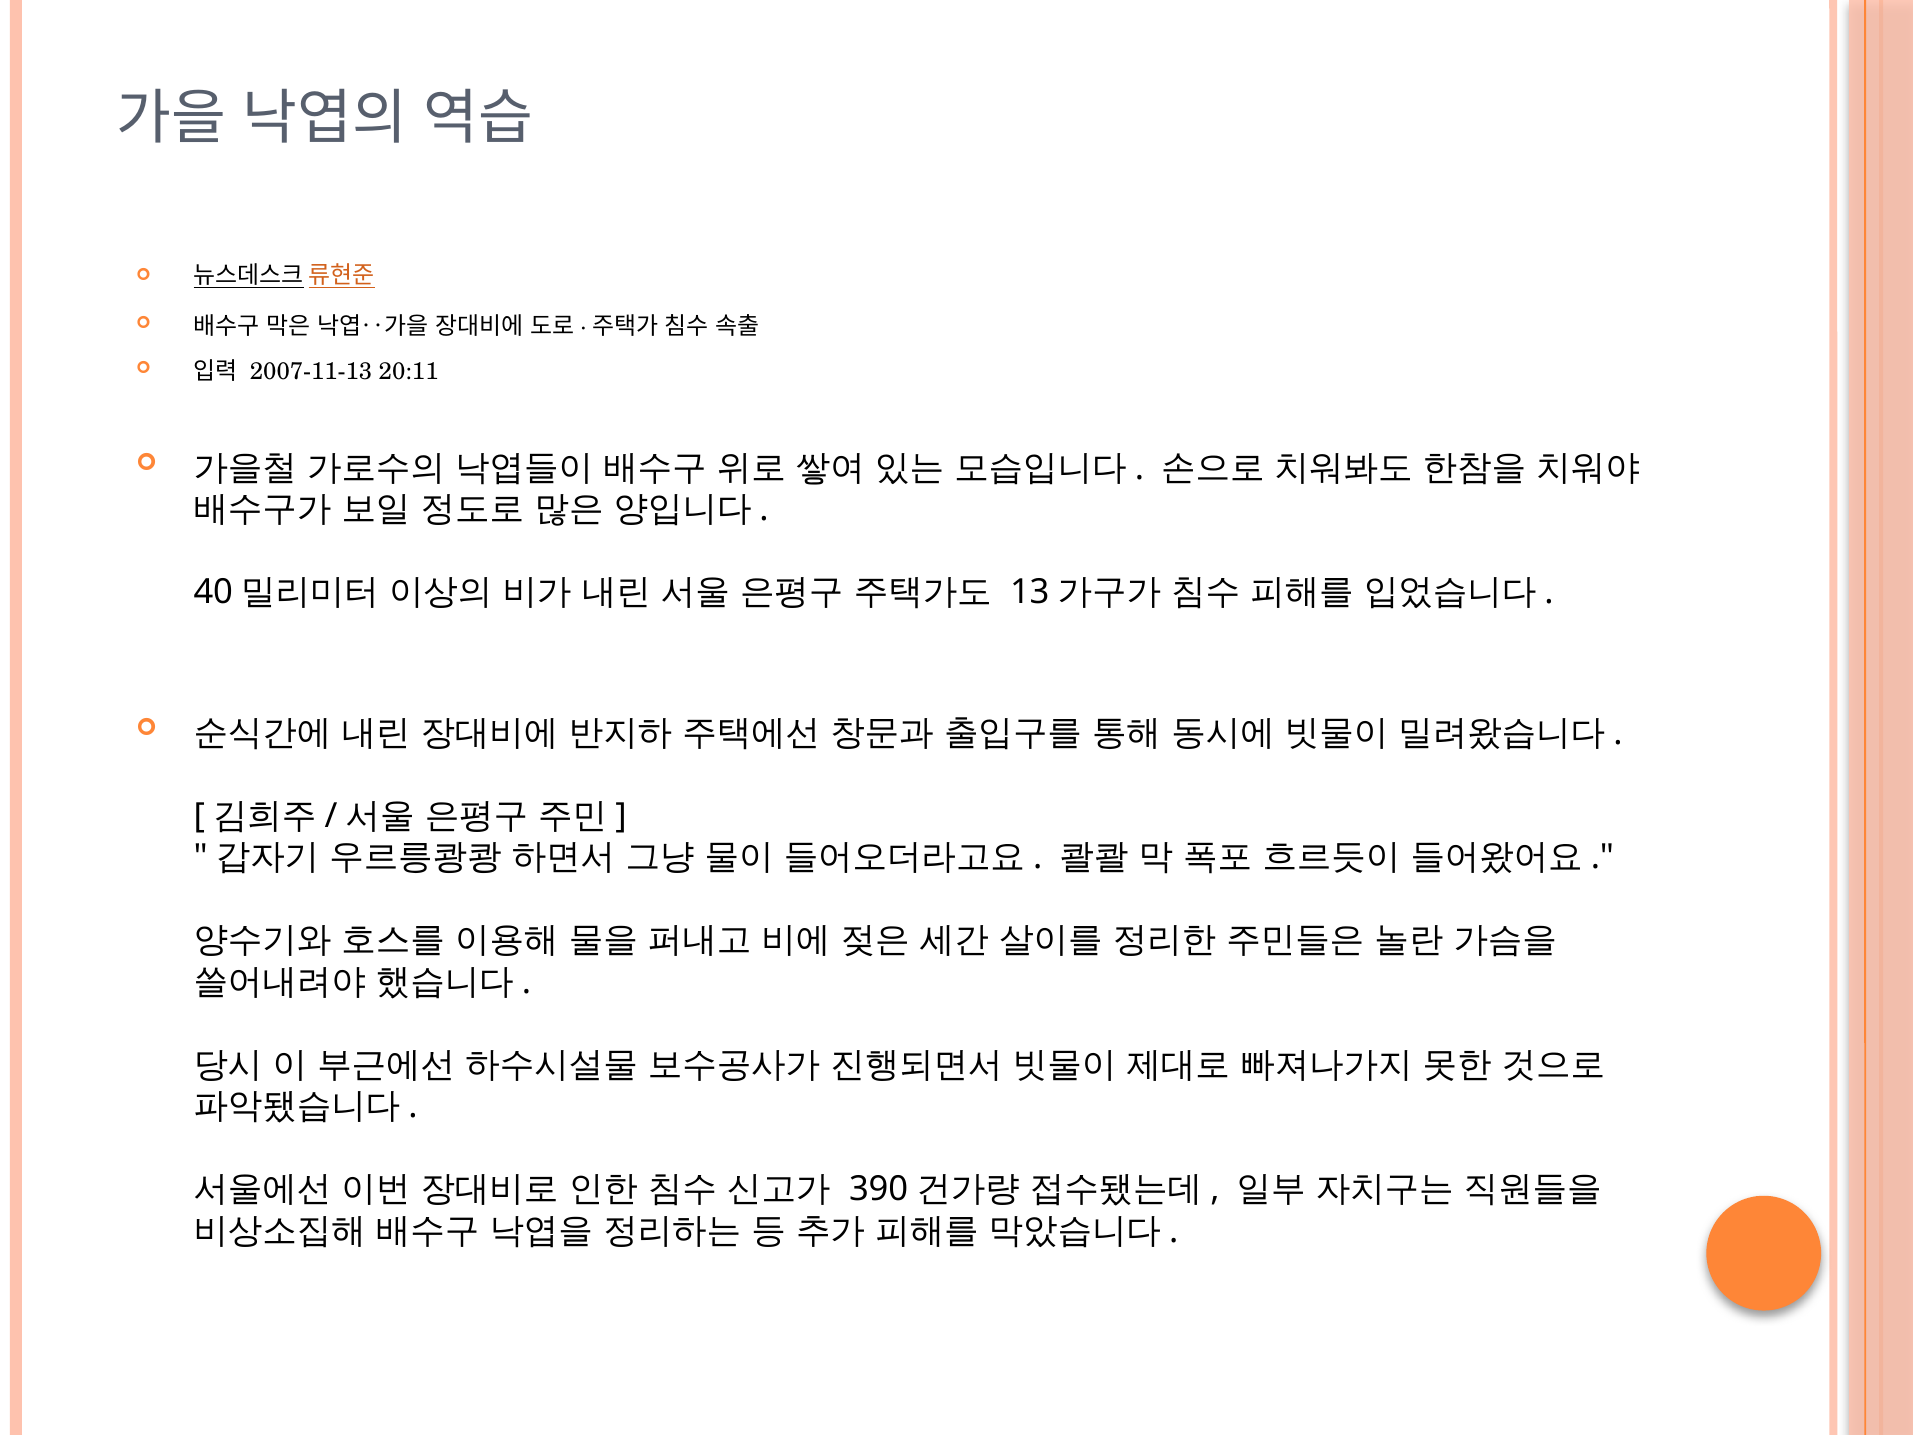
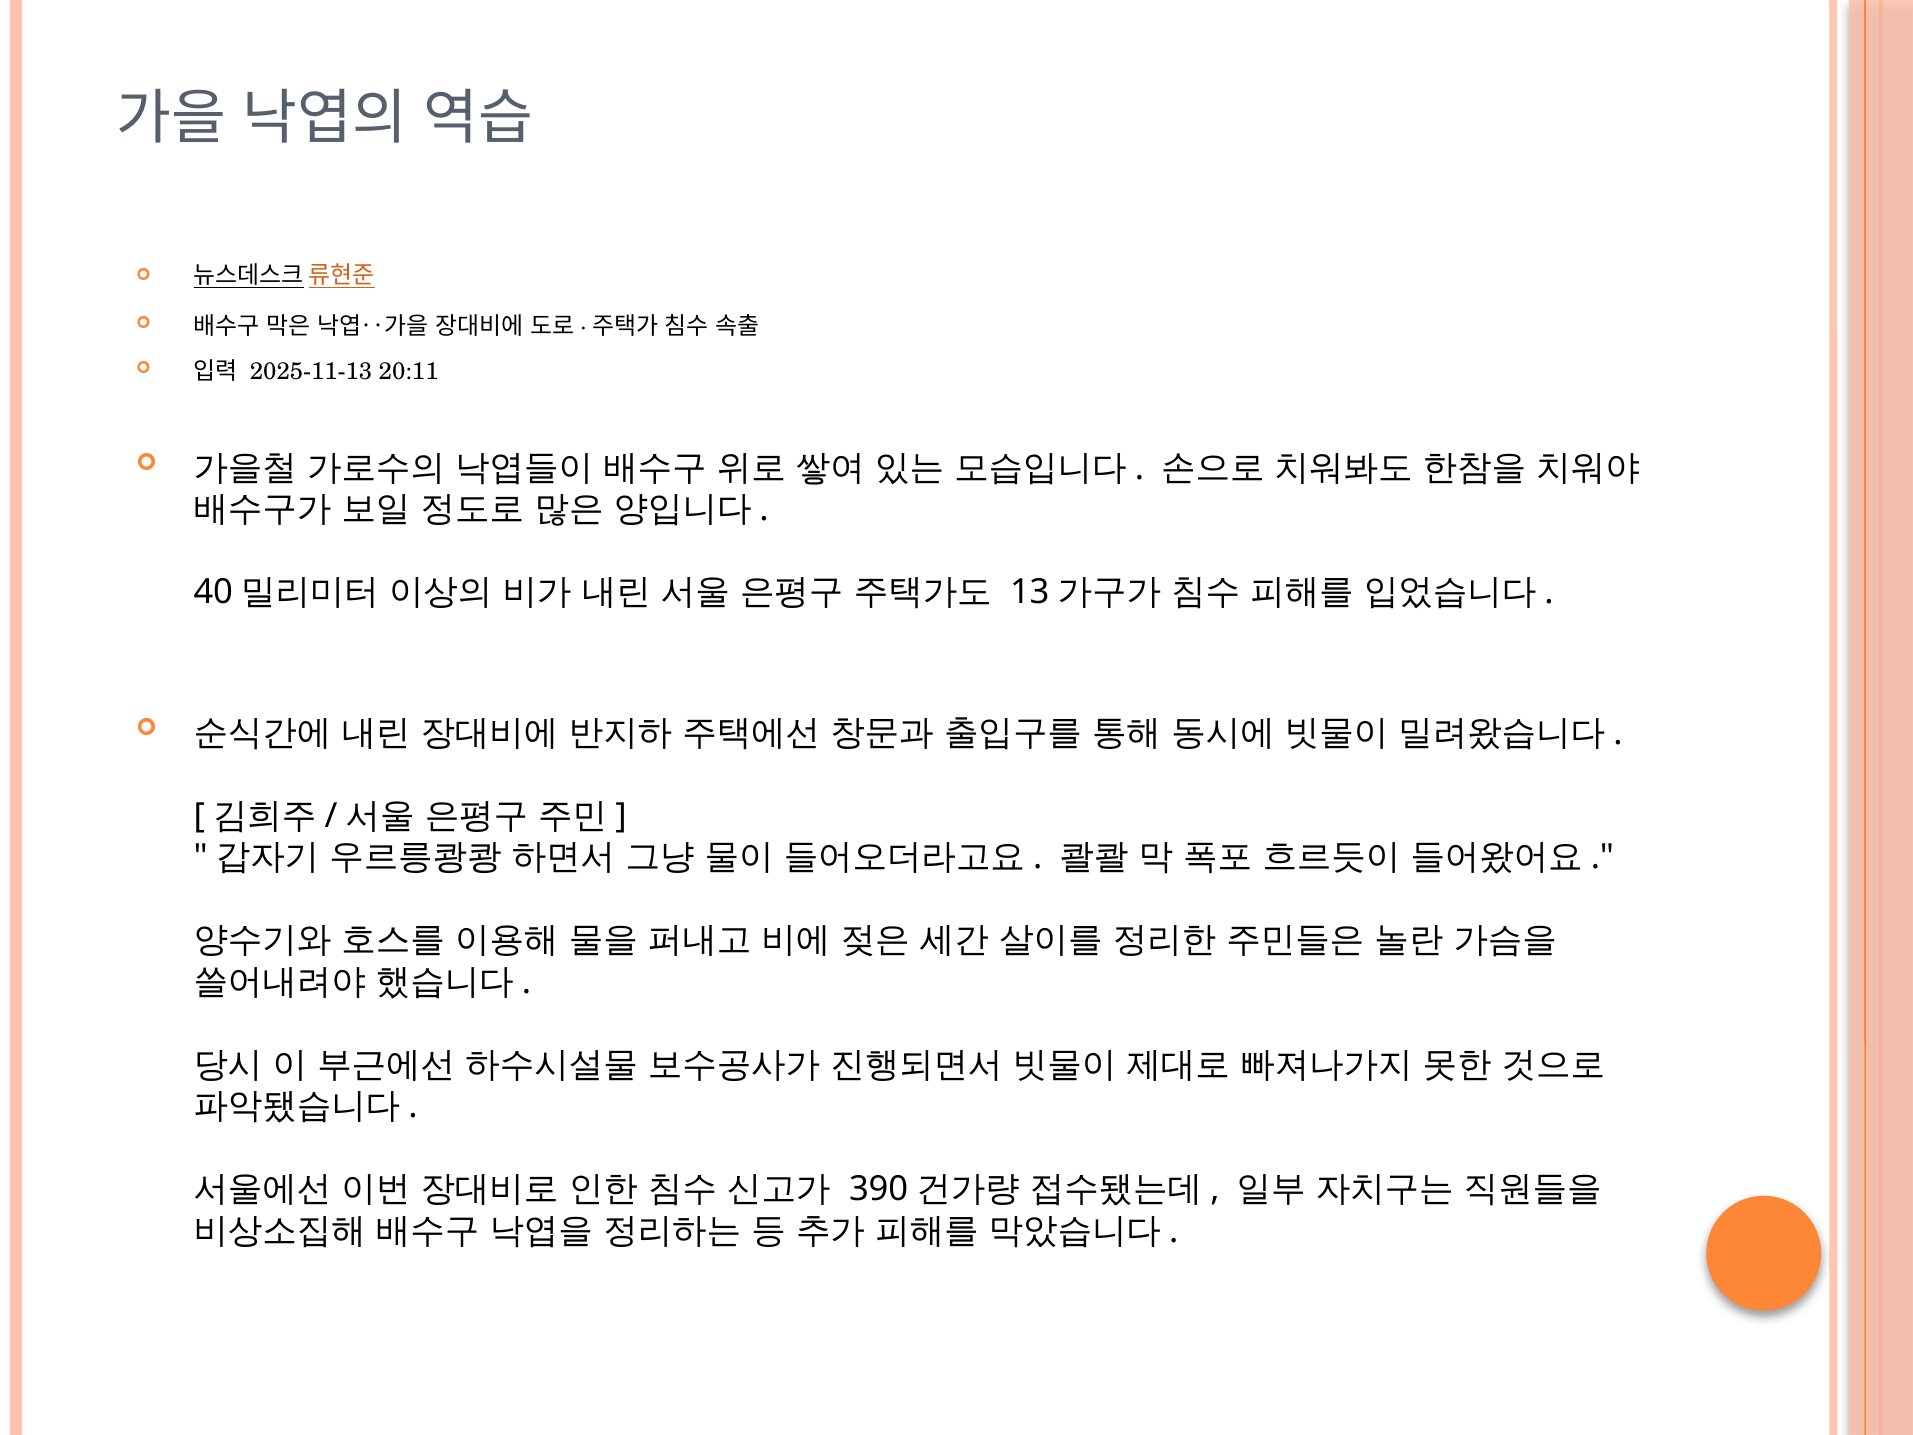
2007-11-13: 2007-11-13 -> 2025-11-13 (311, 371)
